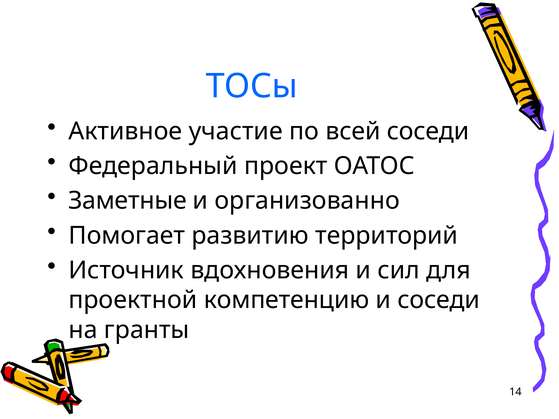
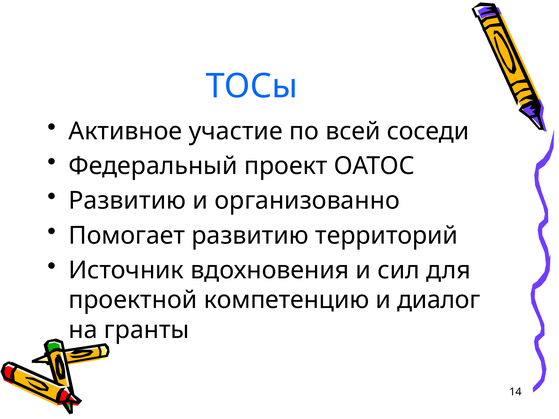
Заметные: Заметные -> Развитию (127, 201)
и соседи: соседи -> диалог (439, 300)
